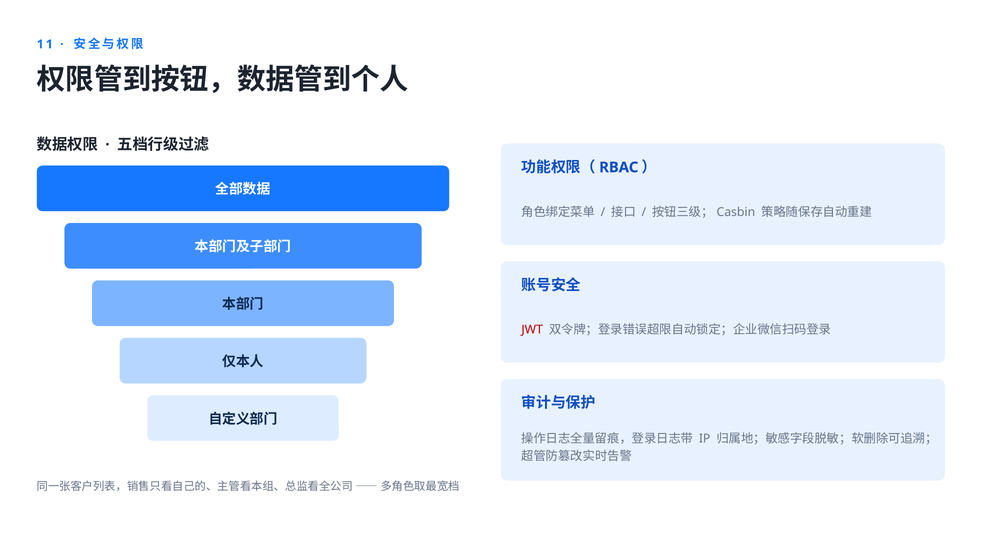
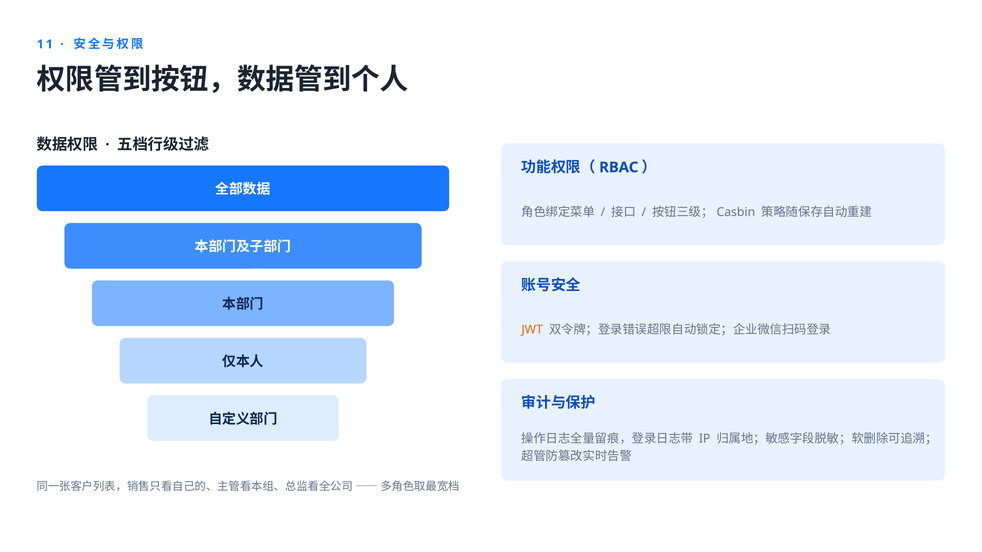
JWT colour: red -> orange (532, 330)
